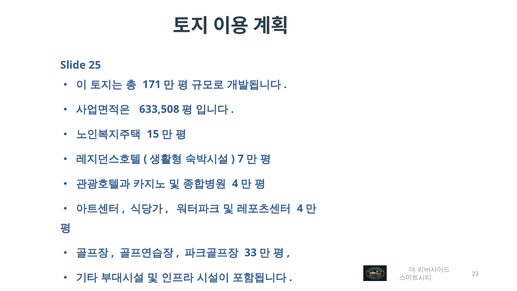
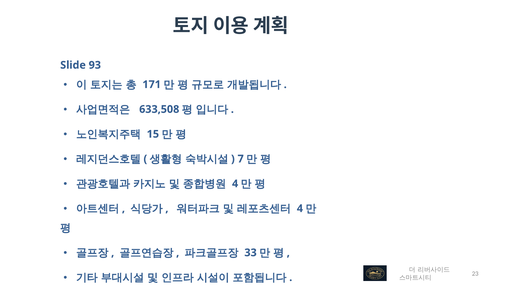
25: 25 -> 93 (95, 65)
